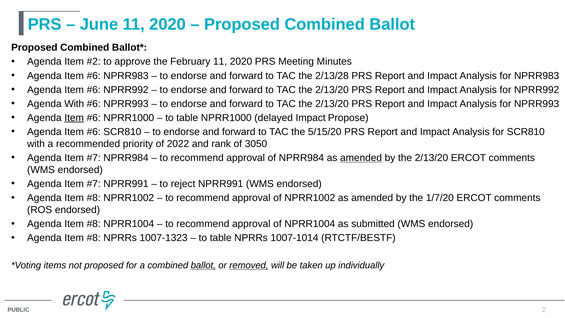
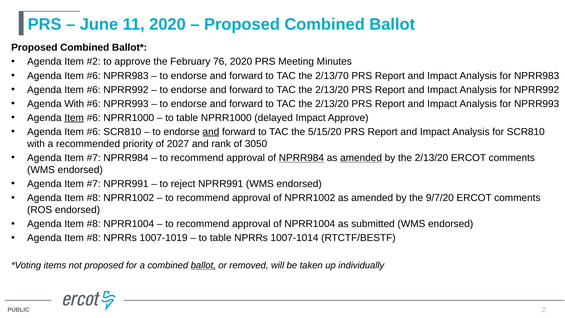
February 11: 11 -> 76 (220, 62)
2/13/28: 2/13/28 -> 2/13/70 (332, 76)
Impact Propose: Propose -> Approve (348, 118)
and underline: none -> present (211, 132)
2022: 2022 -> 2027 (178, 144)
NPRR984 underline: none -> present (301, 158)
1/7/20: 1/7/20 -> 9/7/20 (440, 198)
1007-1323: 1007-1323 -> 1007-1019 (164, 238)
removed underline: present -> none (249, 265)
